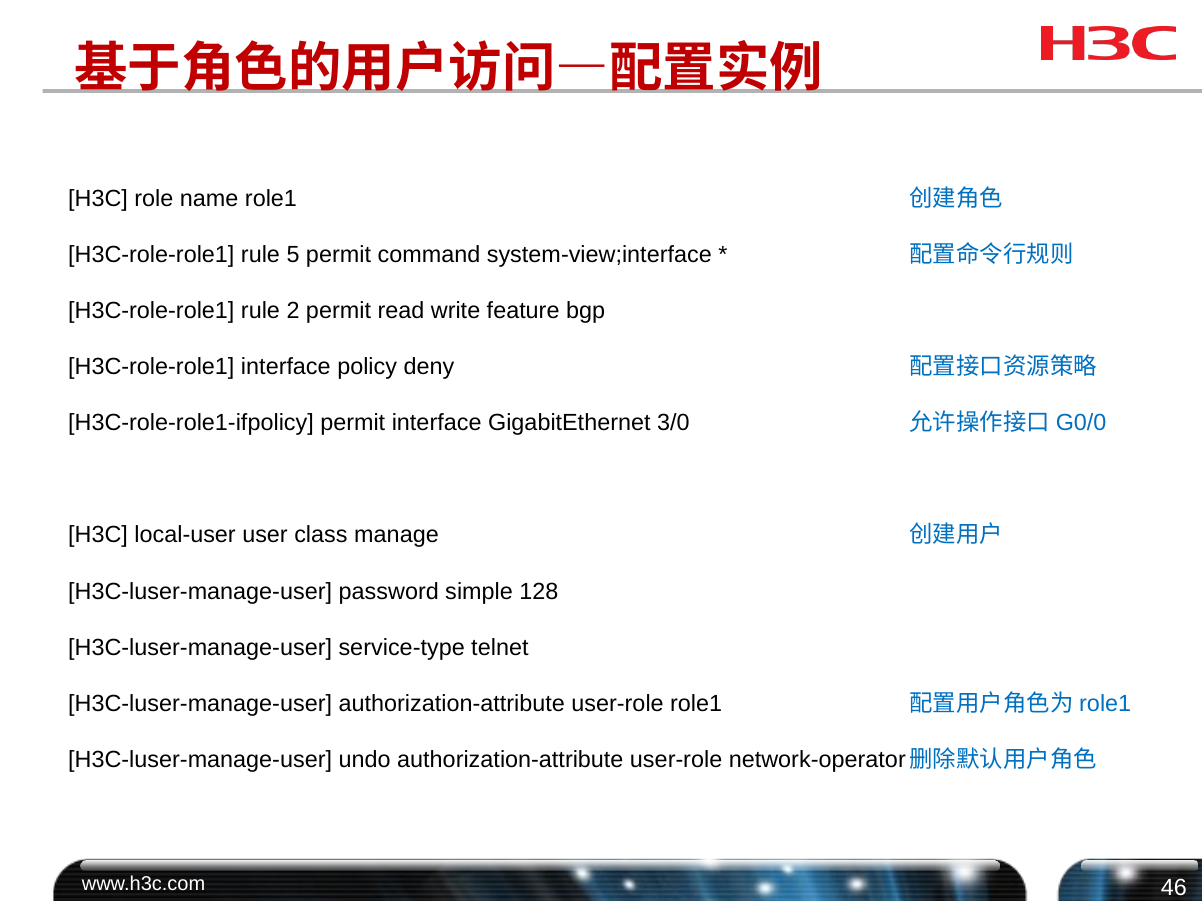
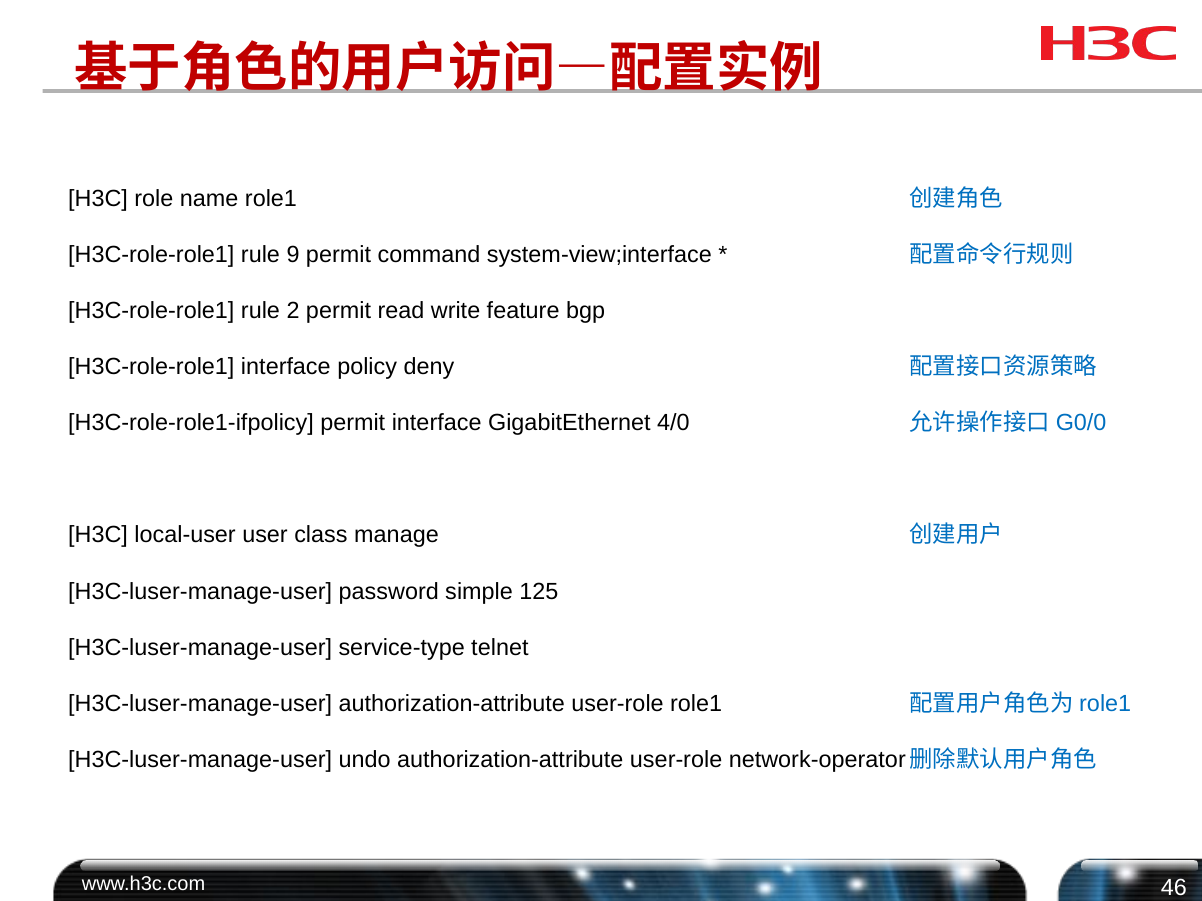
5: 5 -> 9 (293, 255)
3/0: 3/0 -> 4/0 (673, 423)
128: 128 -> 125 (539, 592)
